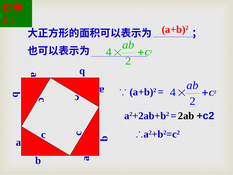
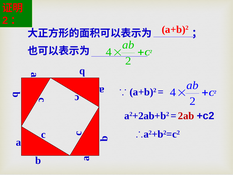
2ab colour: black -> red (186, 116)
